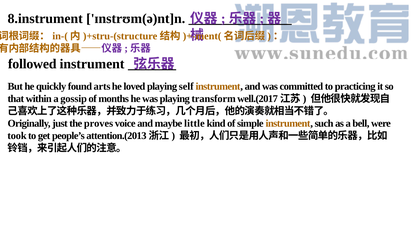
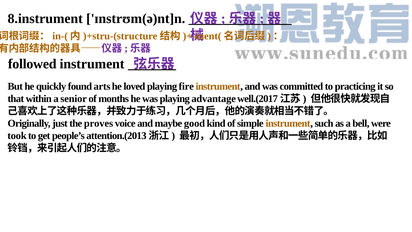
self: self -> fire (186, 86)
gossip: gossip -> senior (74, 99)
transform: transform -> advantage (214, 99)
little: little -> good (194, 123)
